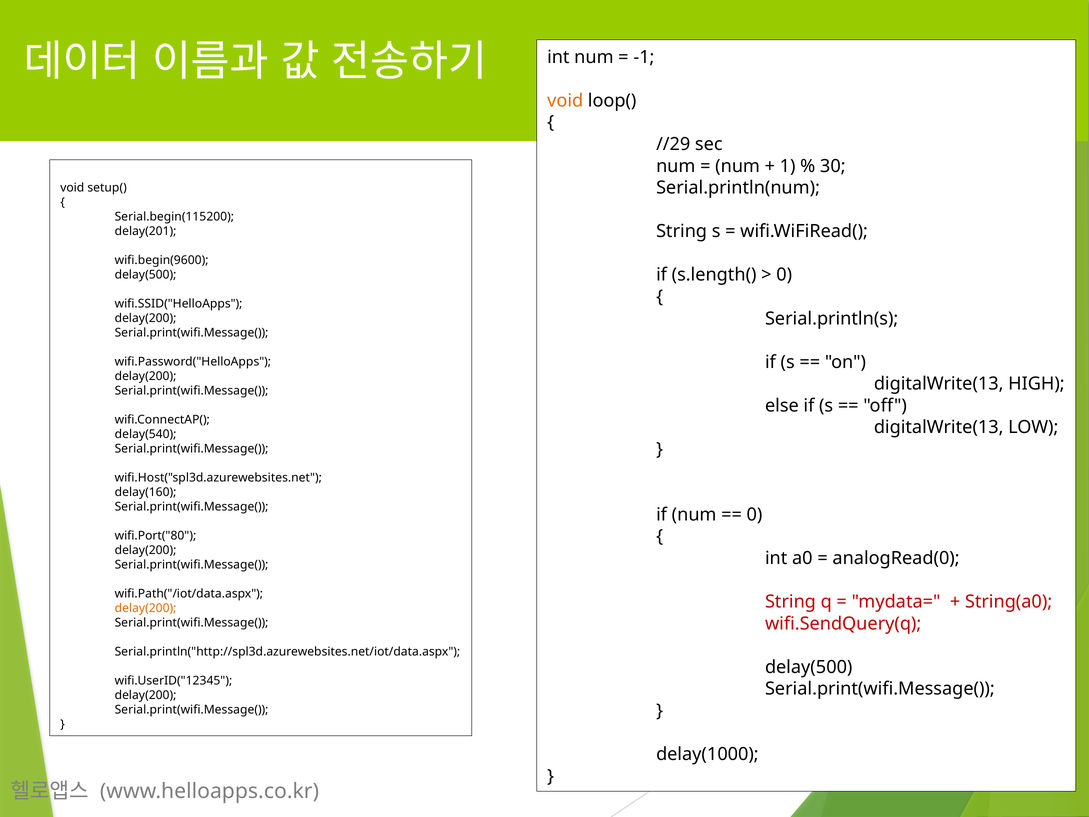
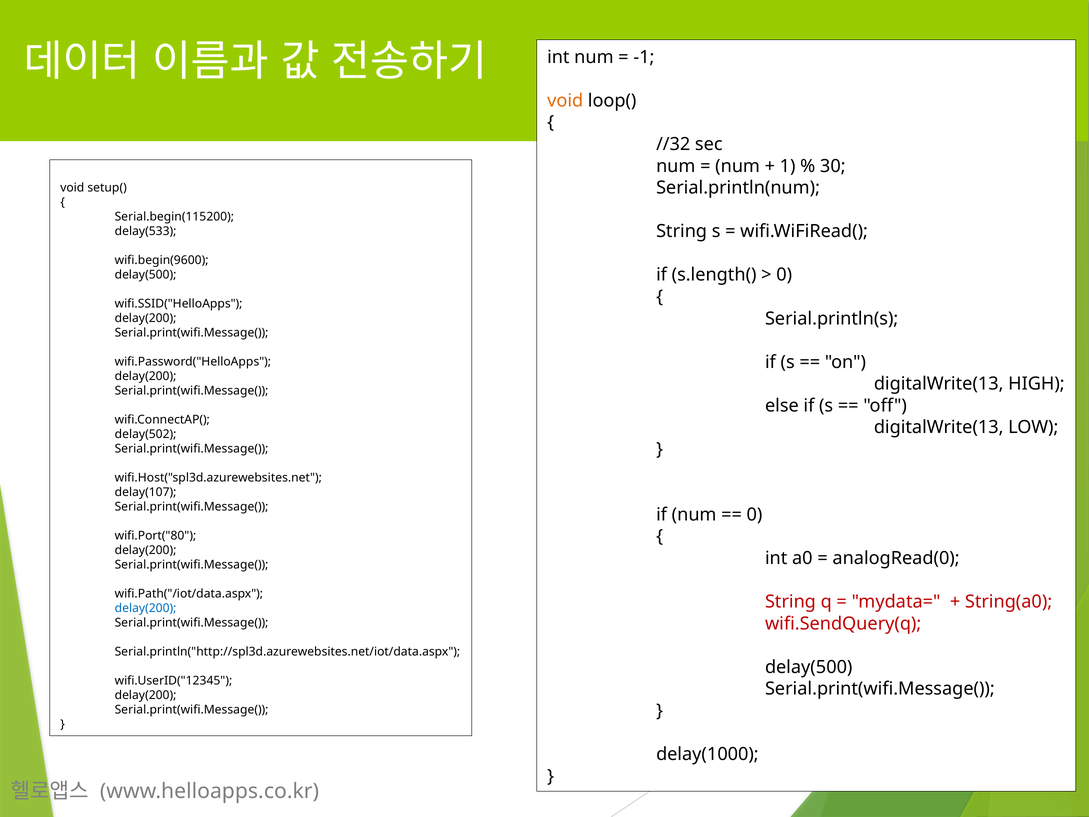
//29: //29 -> //32 (673, 144)
delay(201: delay(201 -> delay(533 (146, 231)
delay(540: delay(540 -> delay(502 (146, 434)
delay(160: delay(160 -> delay(107 (146, 492)
delay(200 colour: orange -> blue (146, 608)
